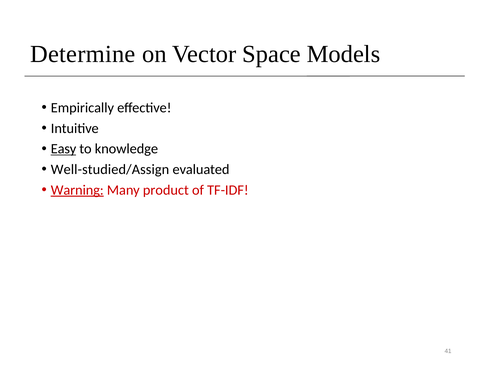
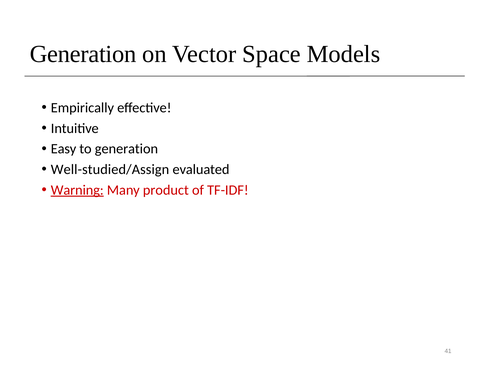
Determine: Determine -> Generation (83, 54)
Easy underline: present -> none (64, 149)
to knowledge: knowledge -> generation (126, 149)
